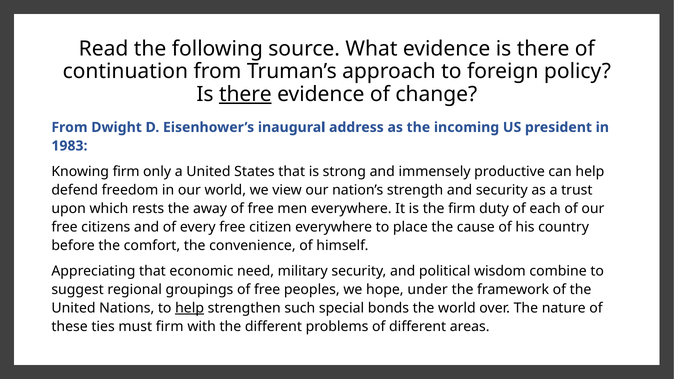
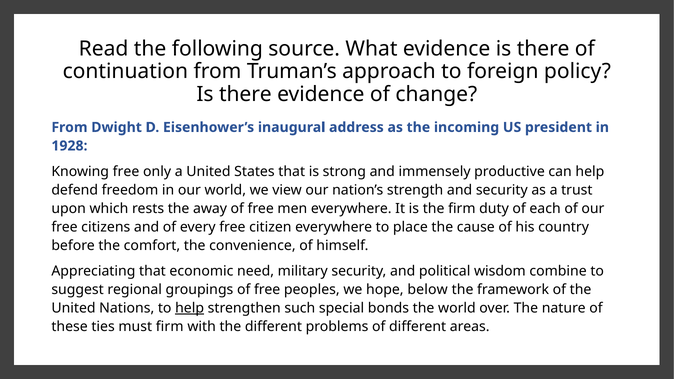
there underline: present -> none (245, 94)
1983: 1983 -> 1928 (69, 146)
Knowing firm: firm -> free (126, 171)
under: under -> below (428, 290)
